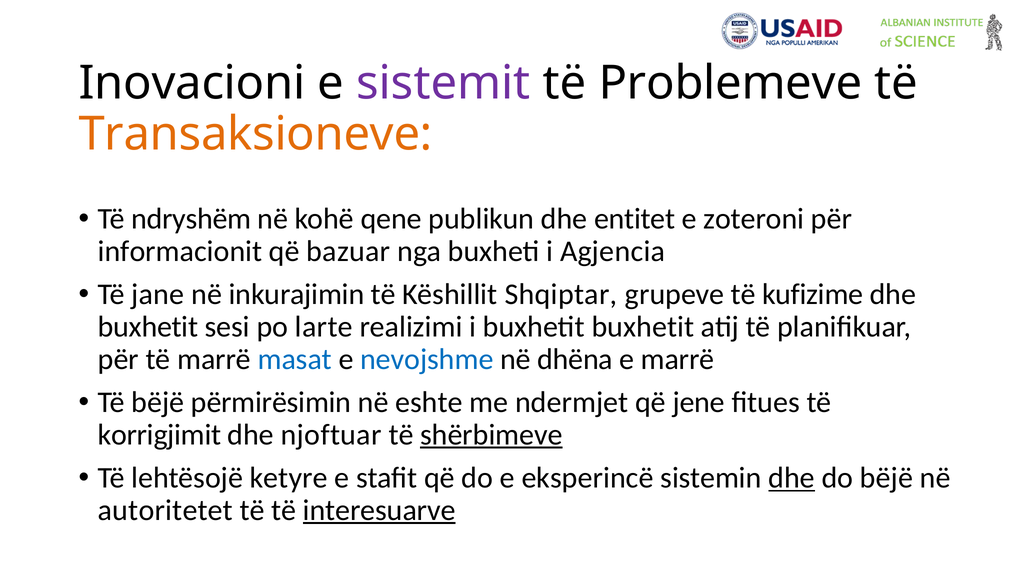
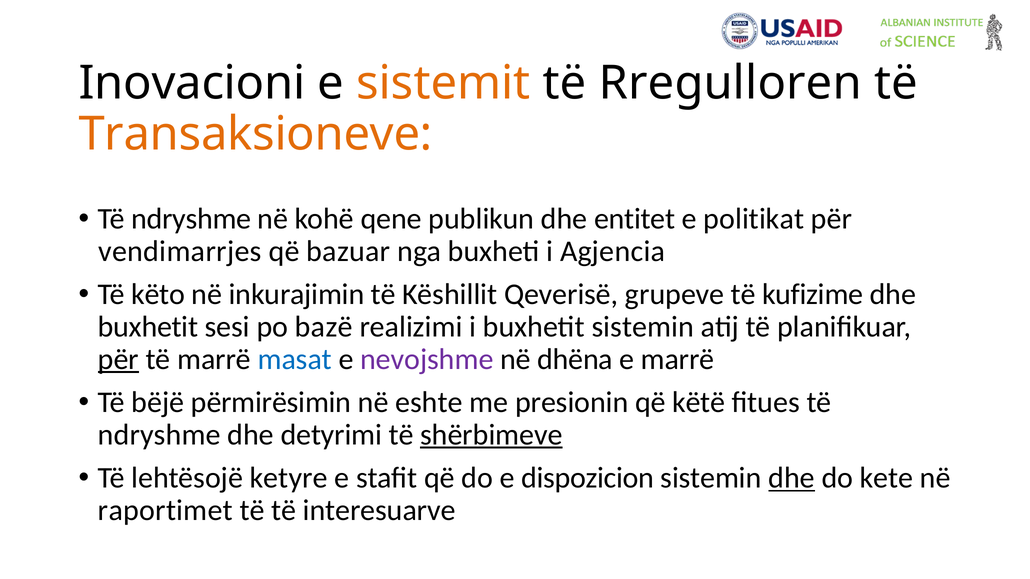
sistemit colour: purple -> orange (443, 83)
Problemeve: Problemeve -> Rregulloren (730, 83)
ndryshëm: ndryshëm -> ndryshme (191, 219)
zoteroni: zoteroni -> politikat (754, 219)
informacionit: informacionit -> vendimarrjes (180, 252)
jane: jane -> këto (158, 295)
Shqiptar: Shqiptar -> Qeverisë (561, 295)
larte: larte -> bazë (324, 327)
buxhetit buxhetit: buxhetit -> sistemin (643, 327)
për underline: none -> present (118, 359)
nevojshme colour: blue -> purple (427, 359)
ndermjet: ndermjet -> presionin (572, 403)
jene: jene -> këtë (699, 403)
korrigjimit: korrigjimit -> ndryshme (159, 435)
njoftuar: njoftuar -> detyrimi (331, 435)
eksperincë: eksperincë -> dispozicion (588, 478)
do bëjë: bëjë -> kete (887, 478)
autoritetet: autoritetet -> raportimet (165, 510)
interesuarve underline: present -> none (379, 510)
